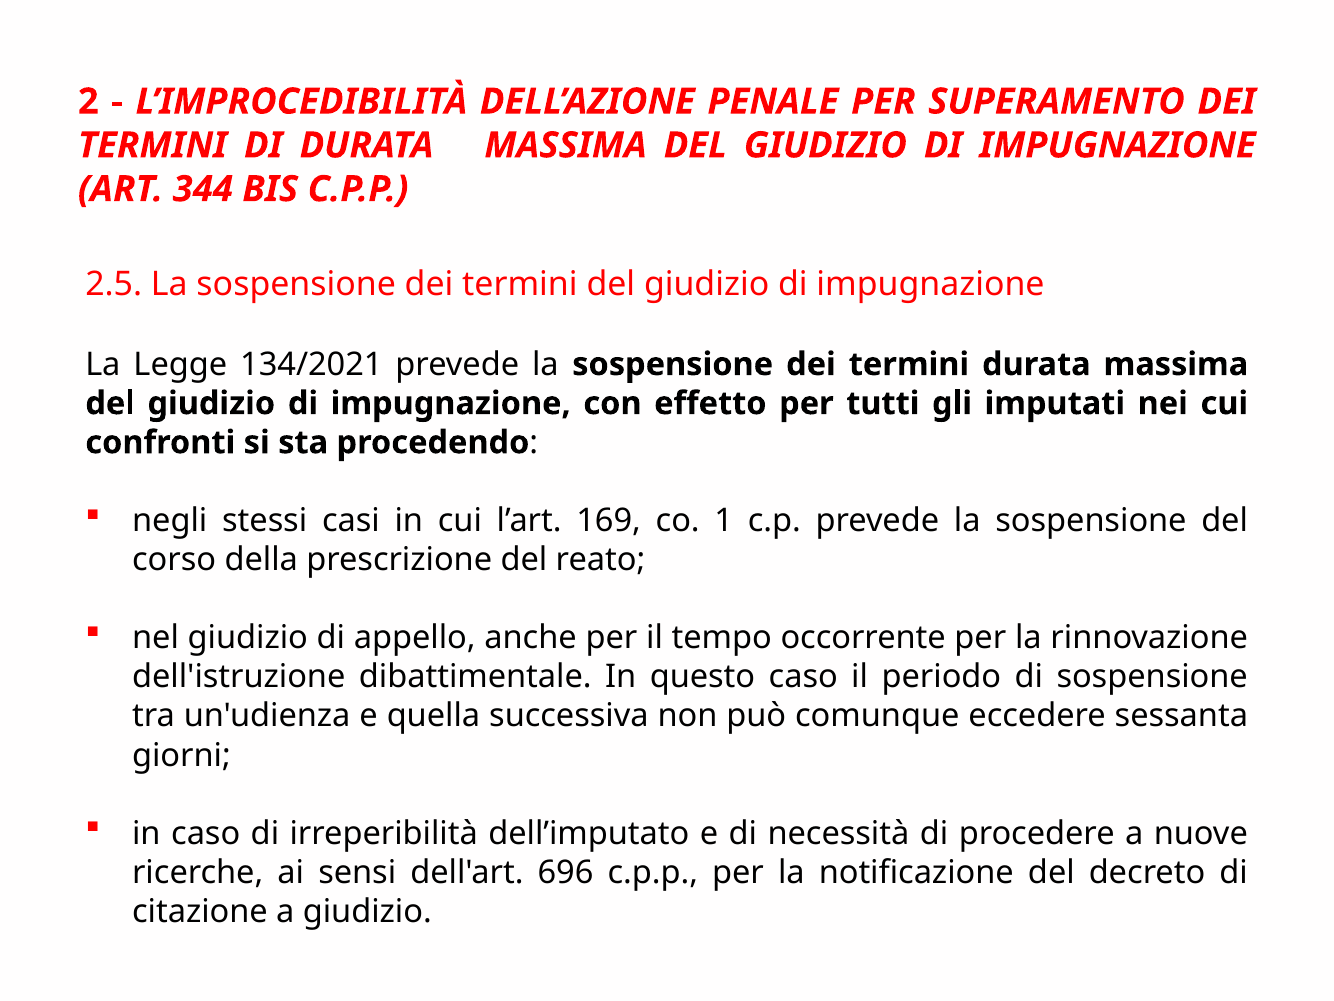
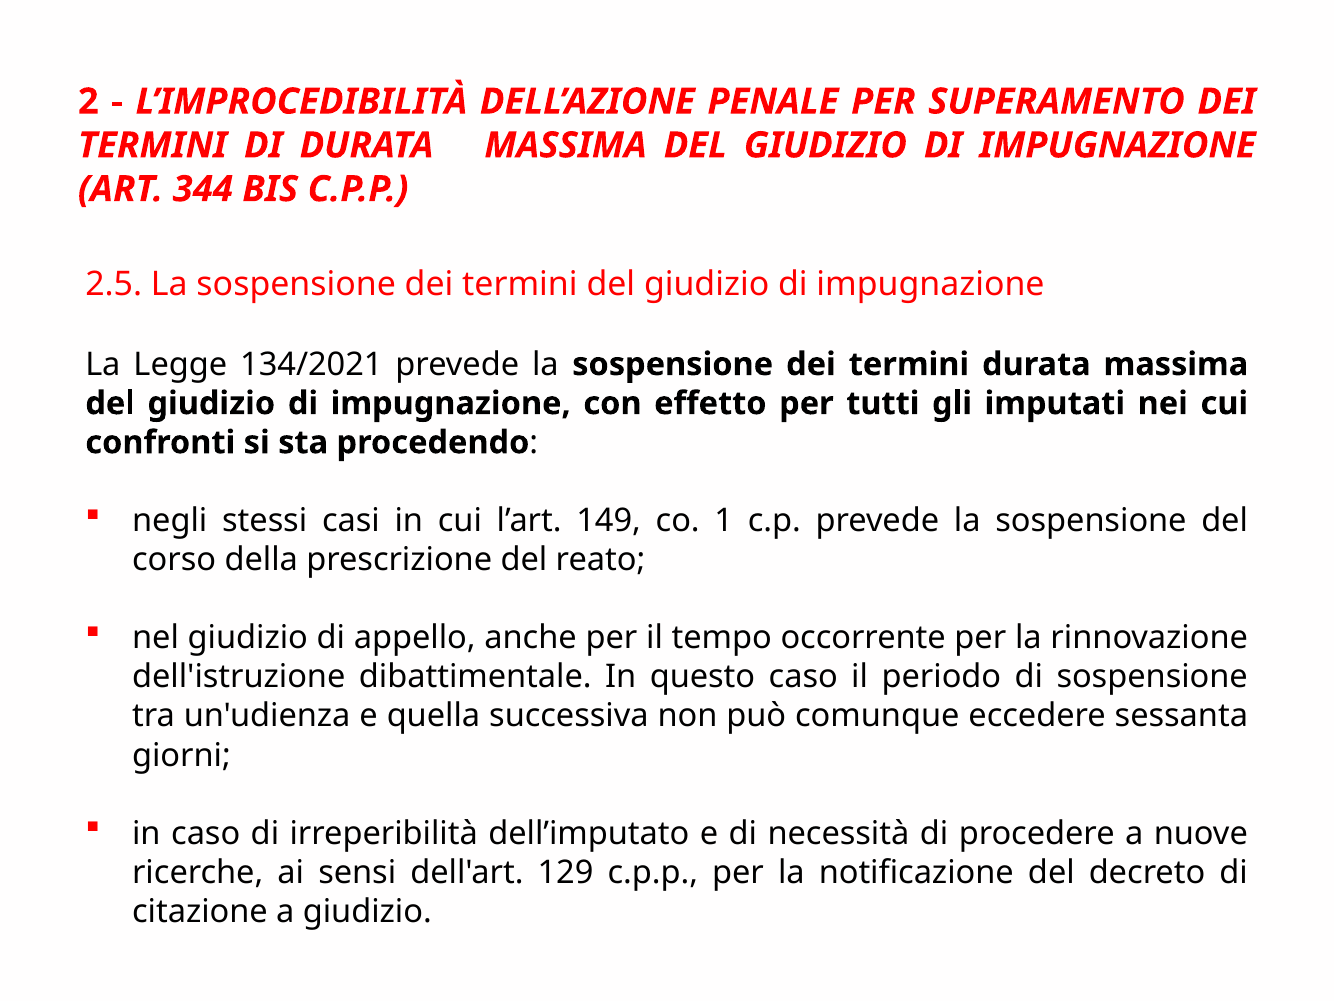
169: 169 -> 149 (609, 520)
696: 696 -> 129 (566, 872)
